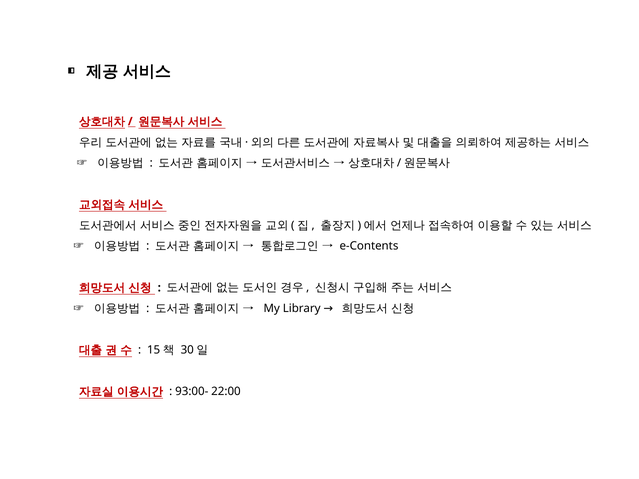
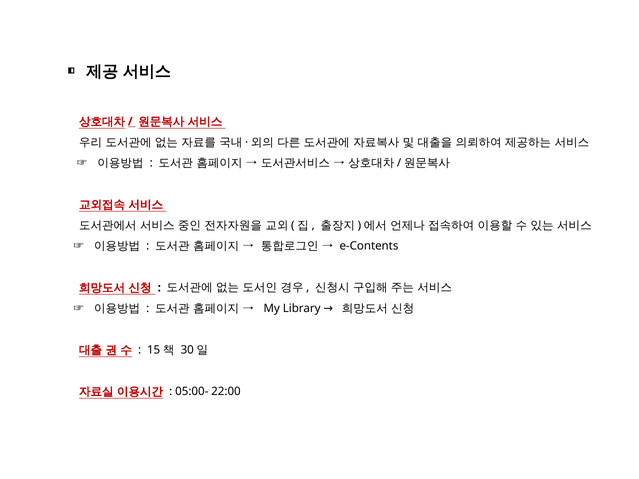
93:00-: 93:00- -> 05:00- (192, 392)
